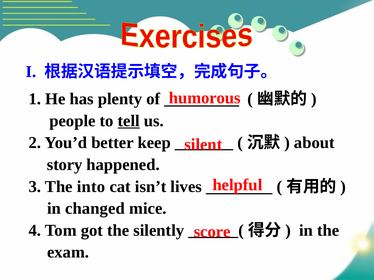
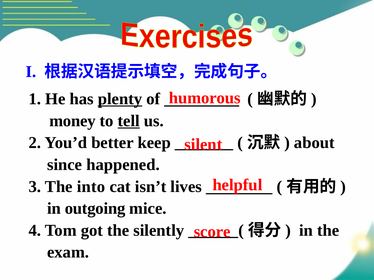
plenty underline: none -> present (120, 99)
people: people -> money (73, 121)
story: story -> since (65, 165)
changed: changed -> outgoing (95, 209)
